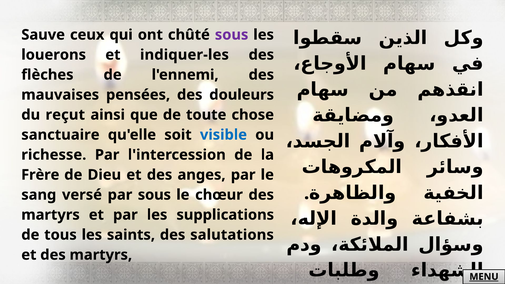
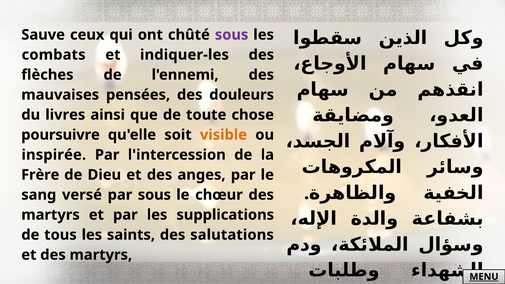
louerons: louerons -> combats (54, 55)
reçut: reçut -> livres (65, 115)
sanctuaire: sanctuaire -> poursuivre (61, 135)
visible colour: blue -> orange (223, 135)
richesse: richesse -> inspirée (54, 155)
